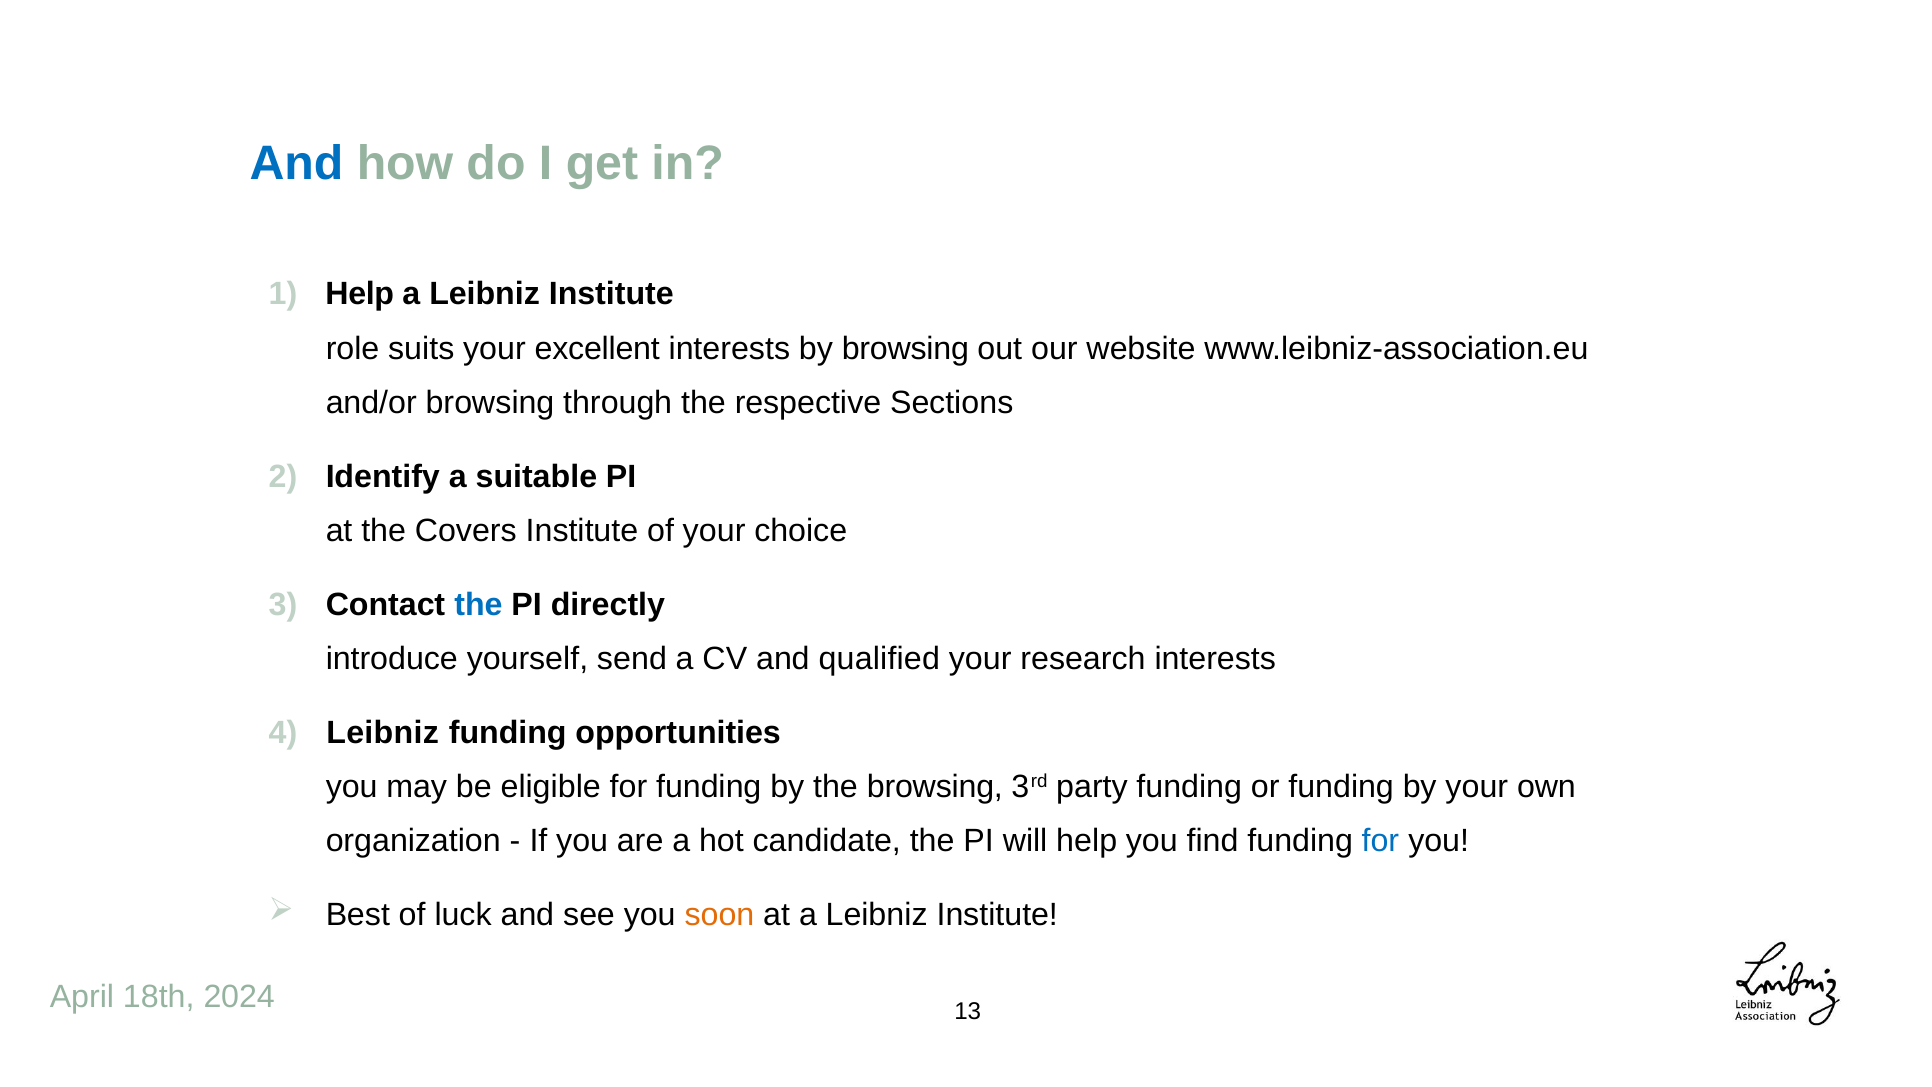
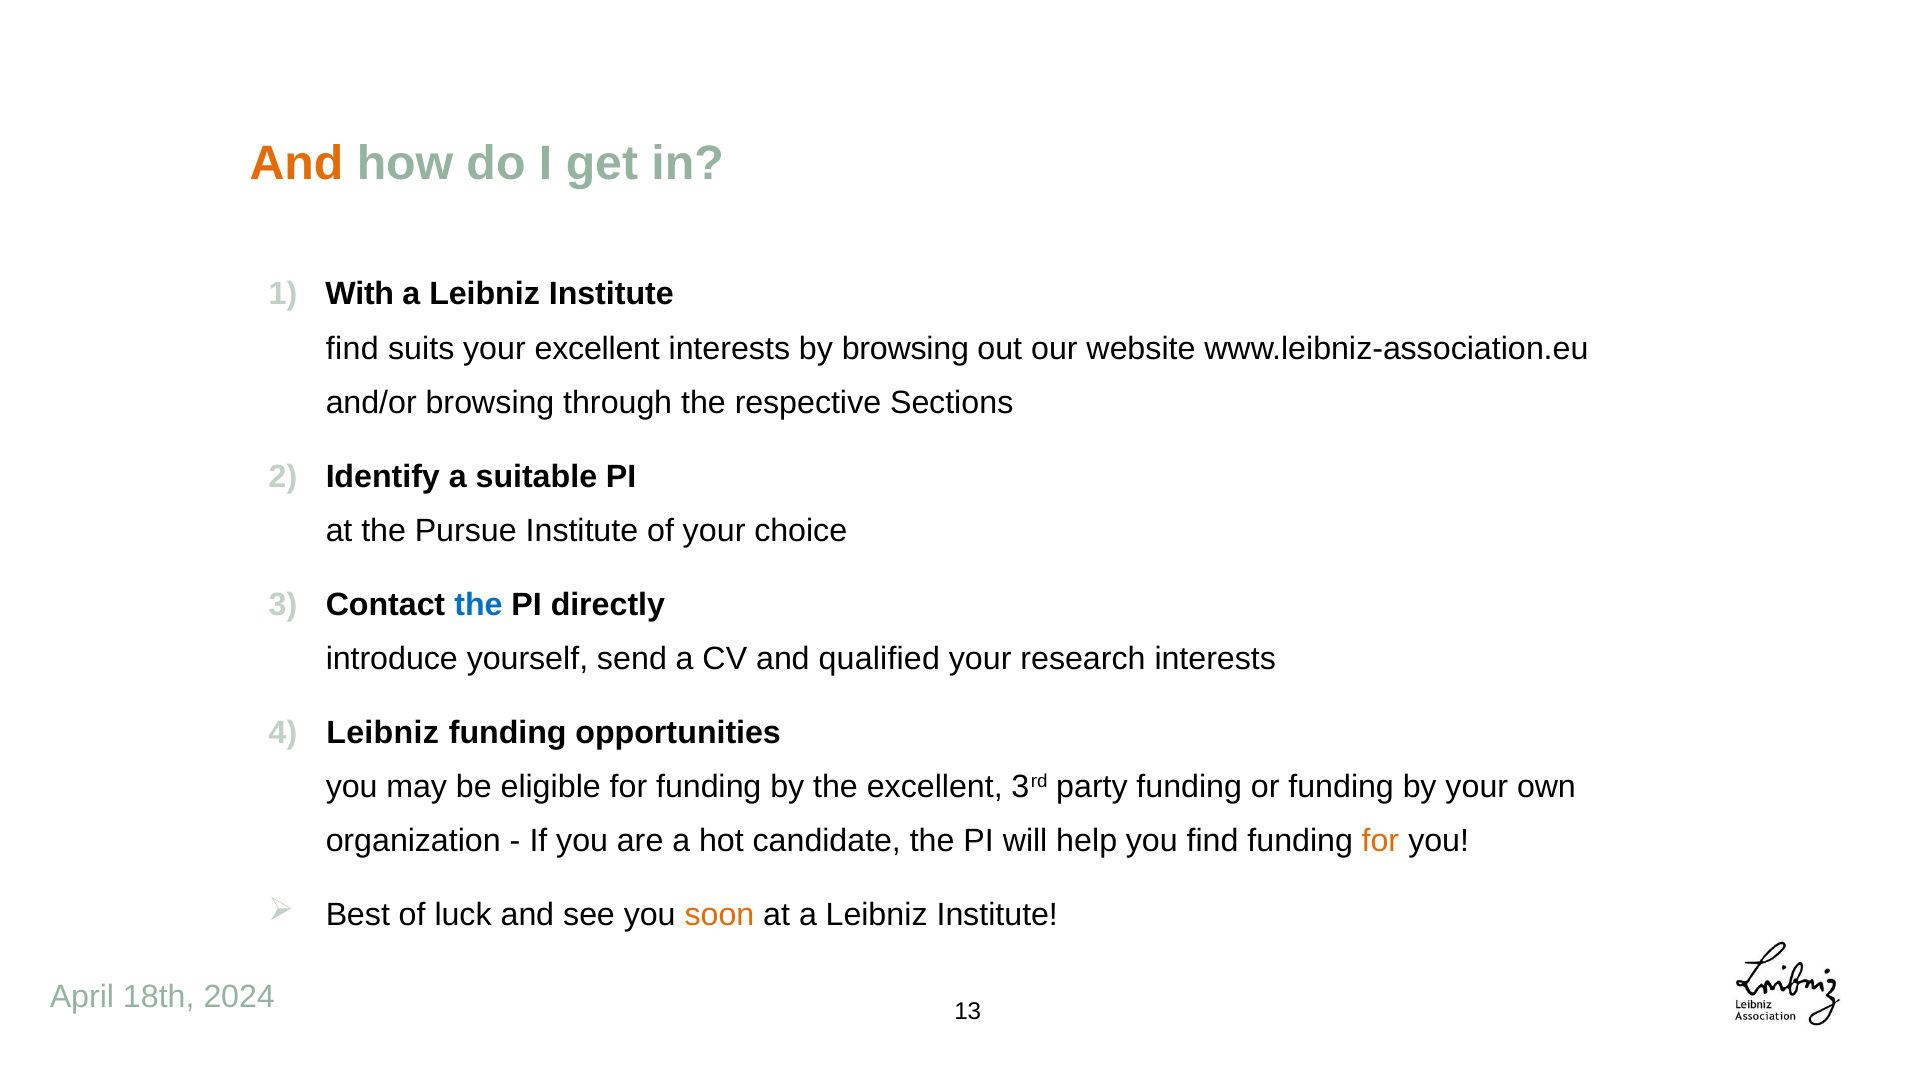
And colour: blue -> orange (297, 164)
Help: Help -> With (360, 294)
role: role -> find (352, 348)
Covers: Covers -> Pursue (466, 530)
the browsing: browsing -> excellent (935, 787)
for colour: blue -> orange (1380, 841)
